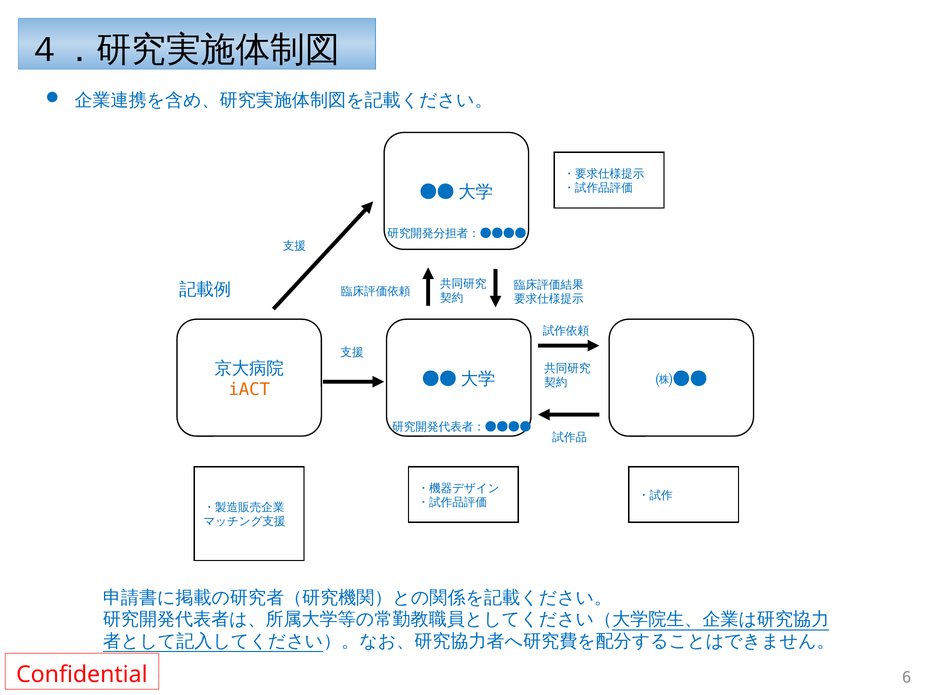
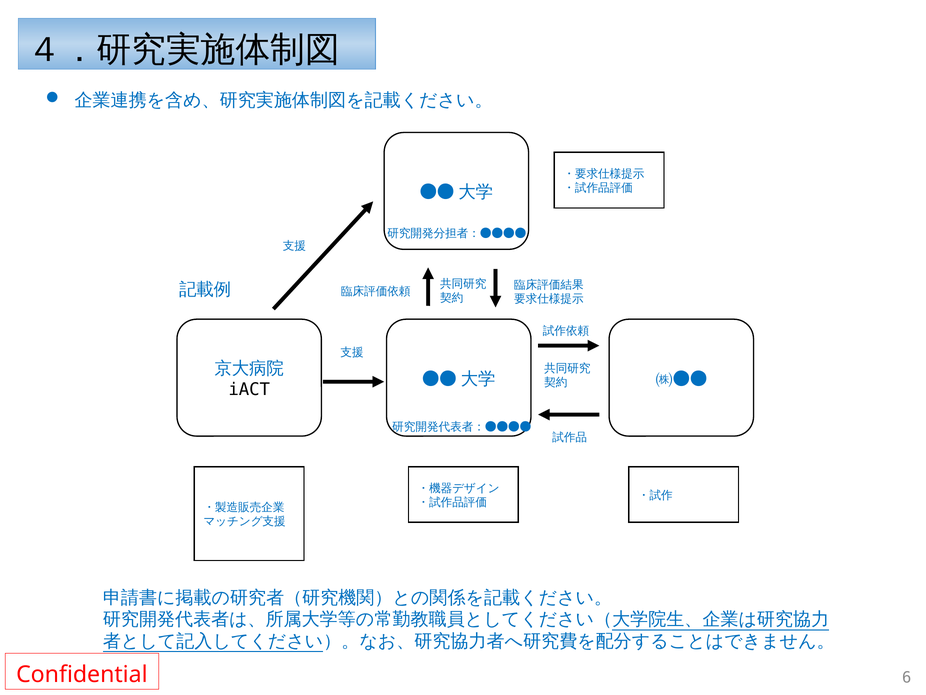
iACT colour: orange -> black (249, 389)
